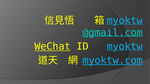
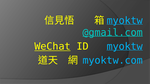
myoktw.com underline: present -> none (113, 61)
